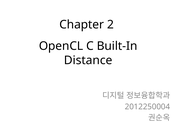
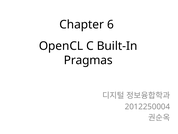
2: 2 -> 6 (110, 24)
Distance: Distance -> Pragmas (88, 60)
